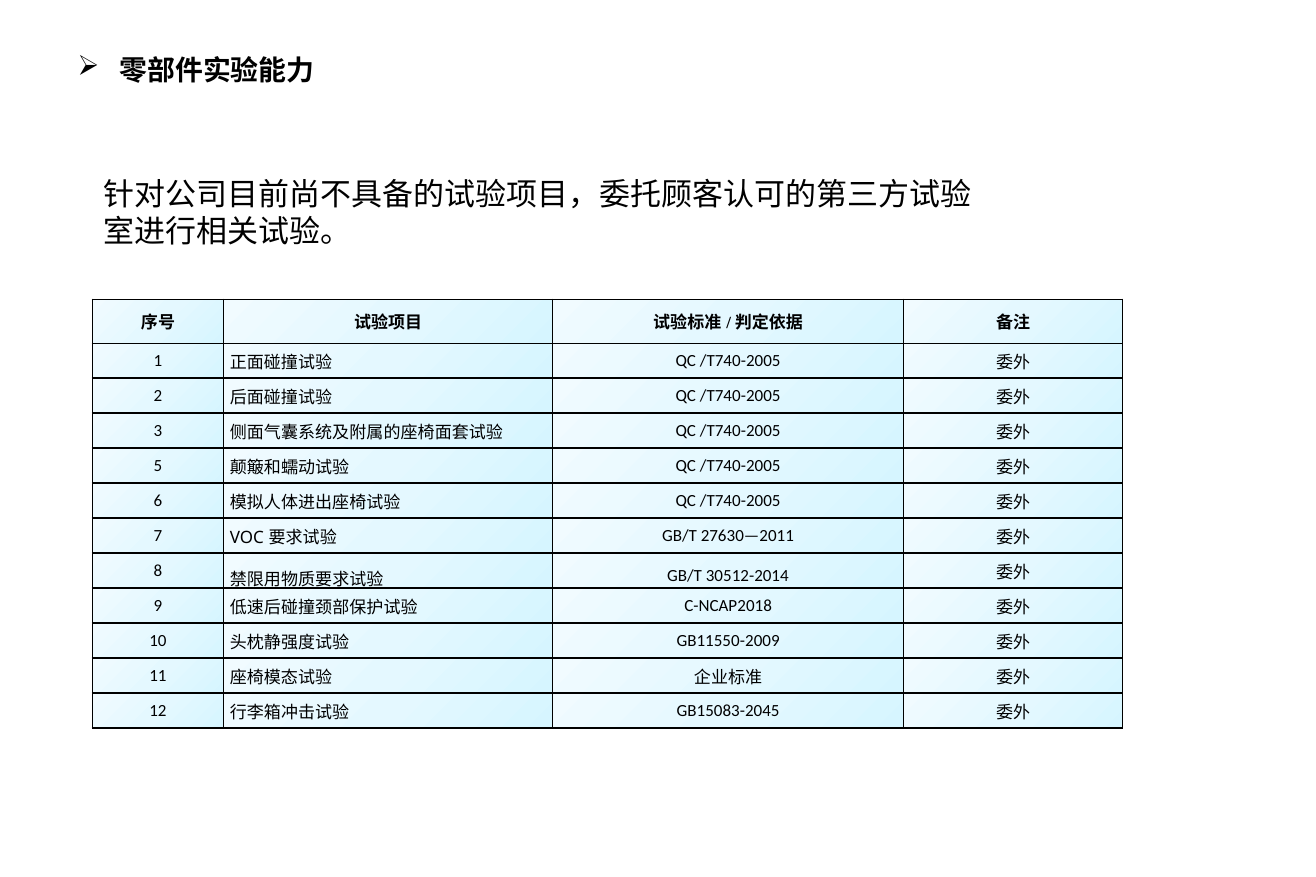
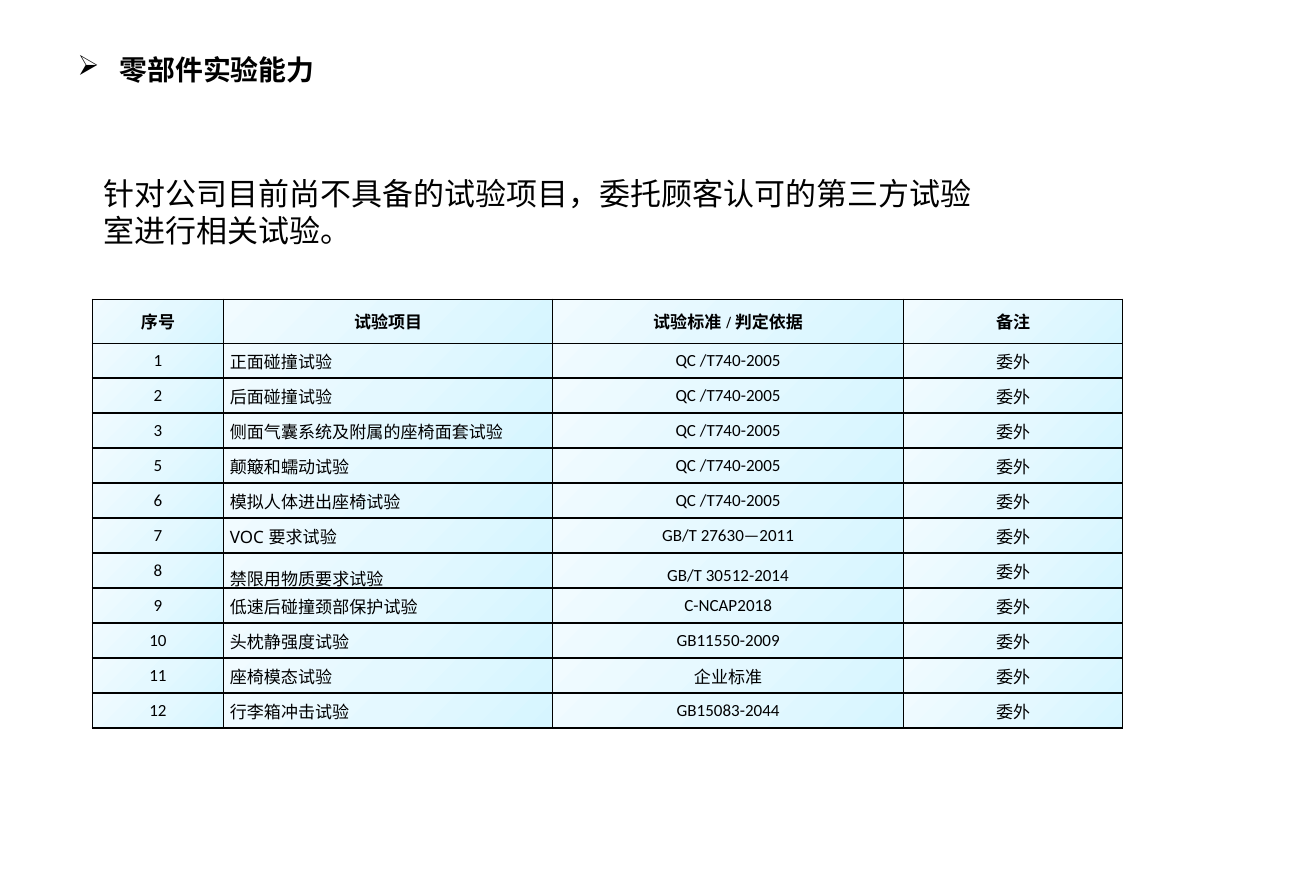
GB15083-2045: GB15083-2045 -> GB15083-2044 (728, 711)
